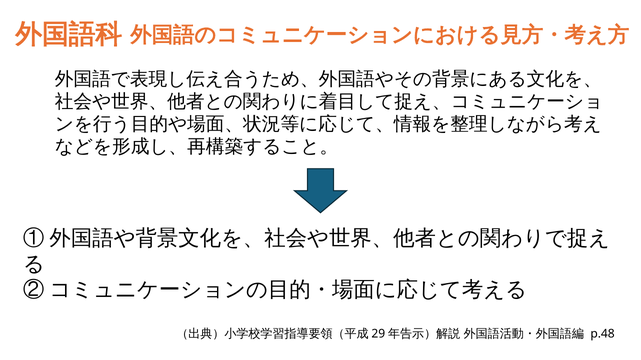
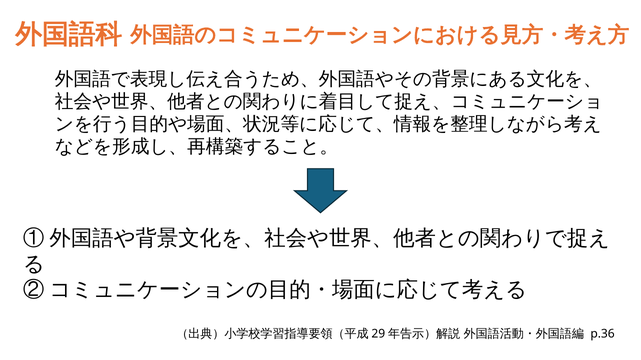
p.48: p.48 -> p.36 (603, 334)
